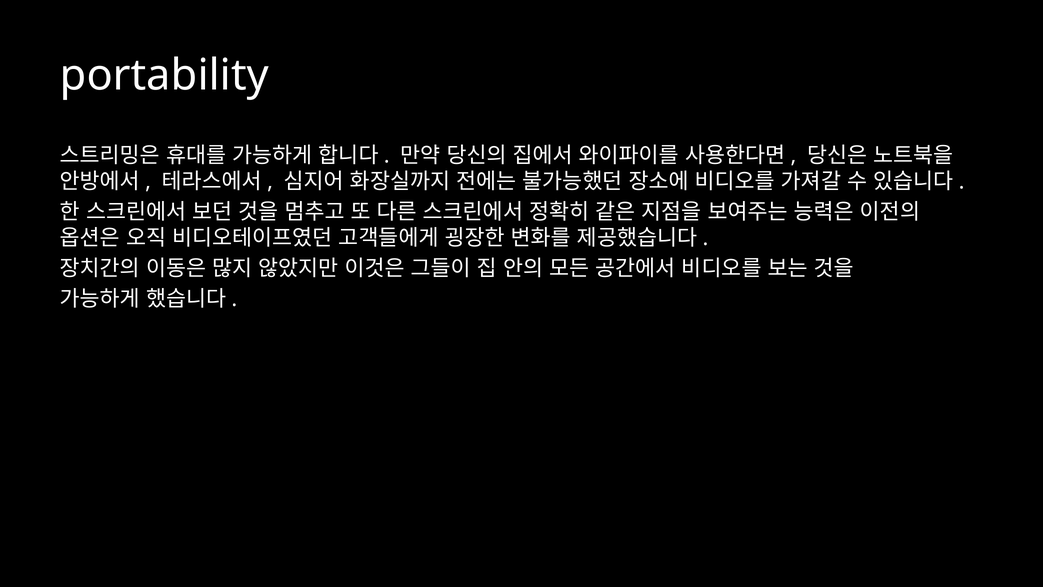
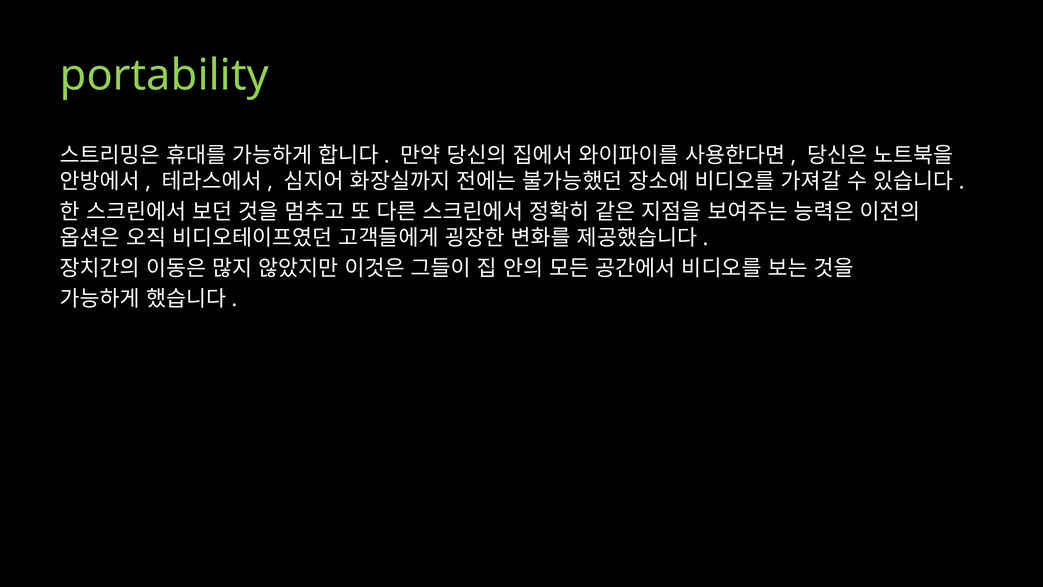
portability colour: white -> light green (164, 75)
